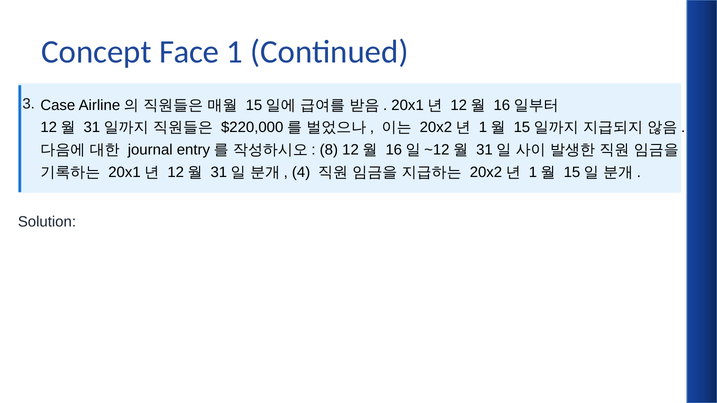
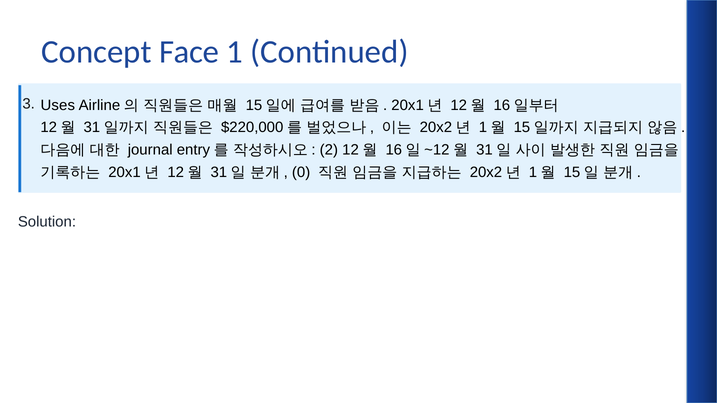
Case: Case -> Uses (58, 105)
8: 8 -> 2 (329, 150)
4: 4 -> 0 (301, 172)
